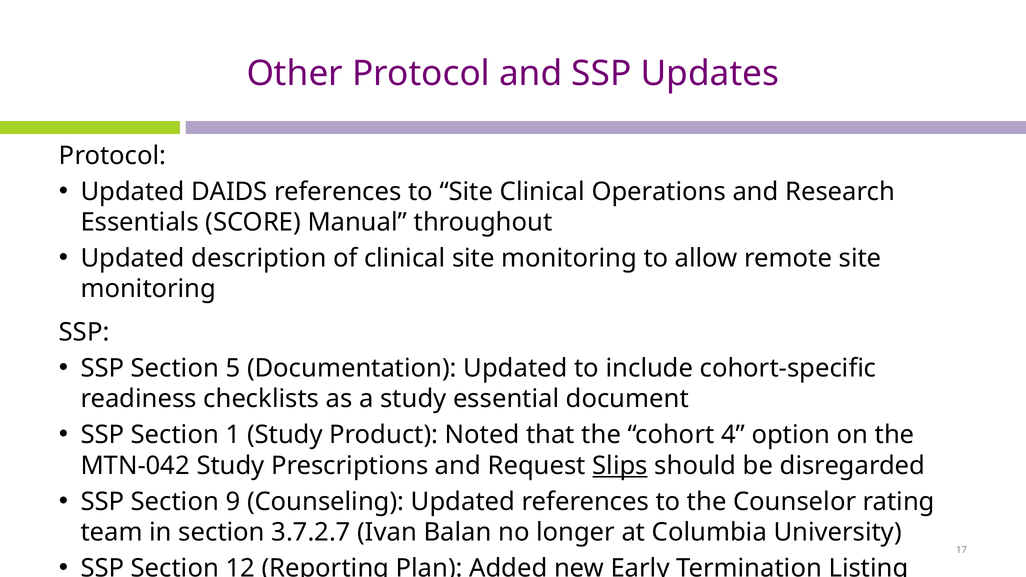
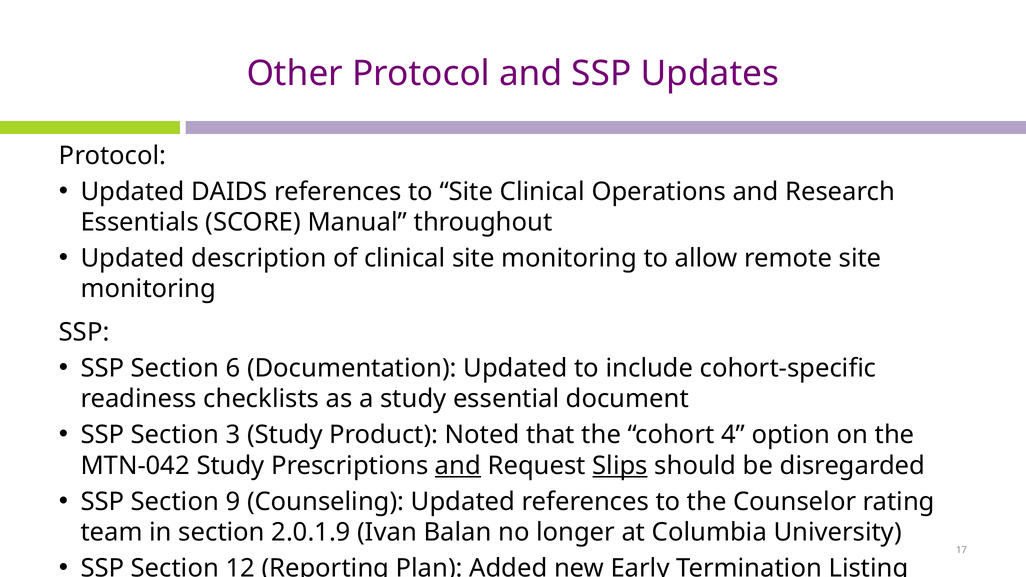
5: 5 -> 6 (233, 368)
1: 1 -> 3 (233, 435)
and underline: none -> present (458, 466)
3.7.2.7: 3.7.2.7 -> 2.0.1.9 (311, 532)
